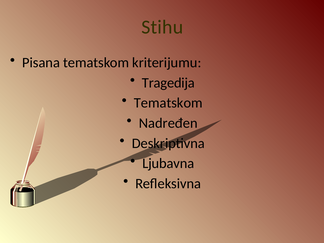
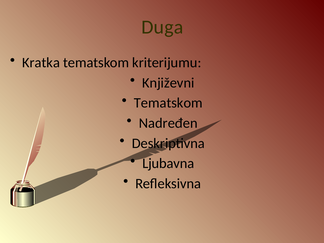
Stihu: Stihu -> Duga (162, 27)
Pisana: Pisana -> Kratka (41, 63)
Tragedija: Tragedija -> Književni (168, 83)
